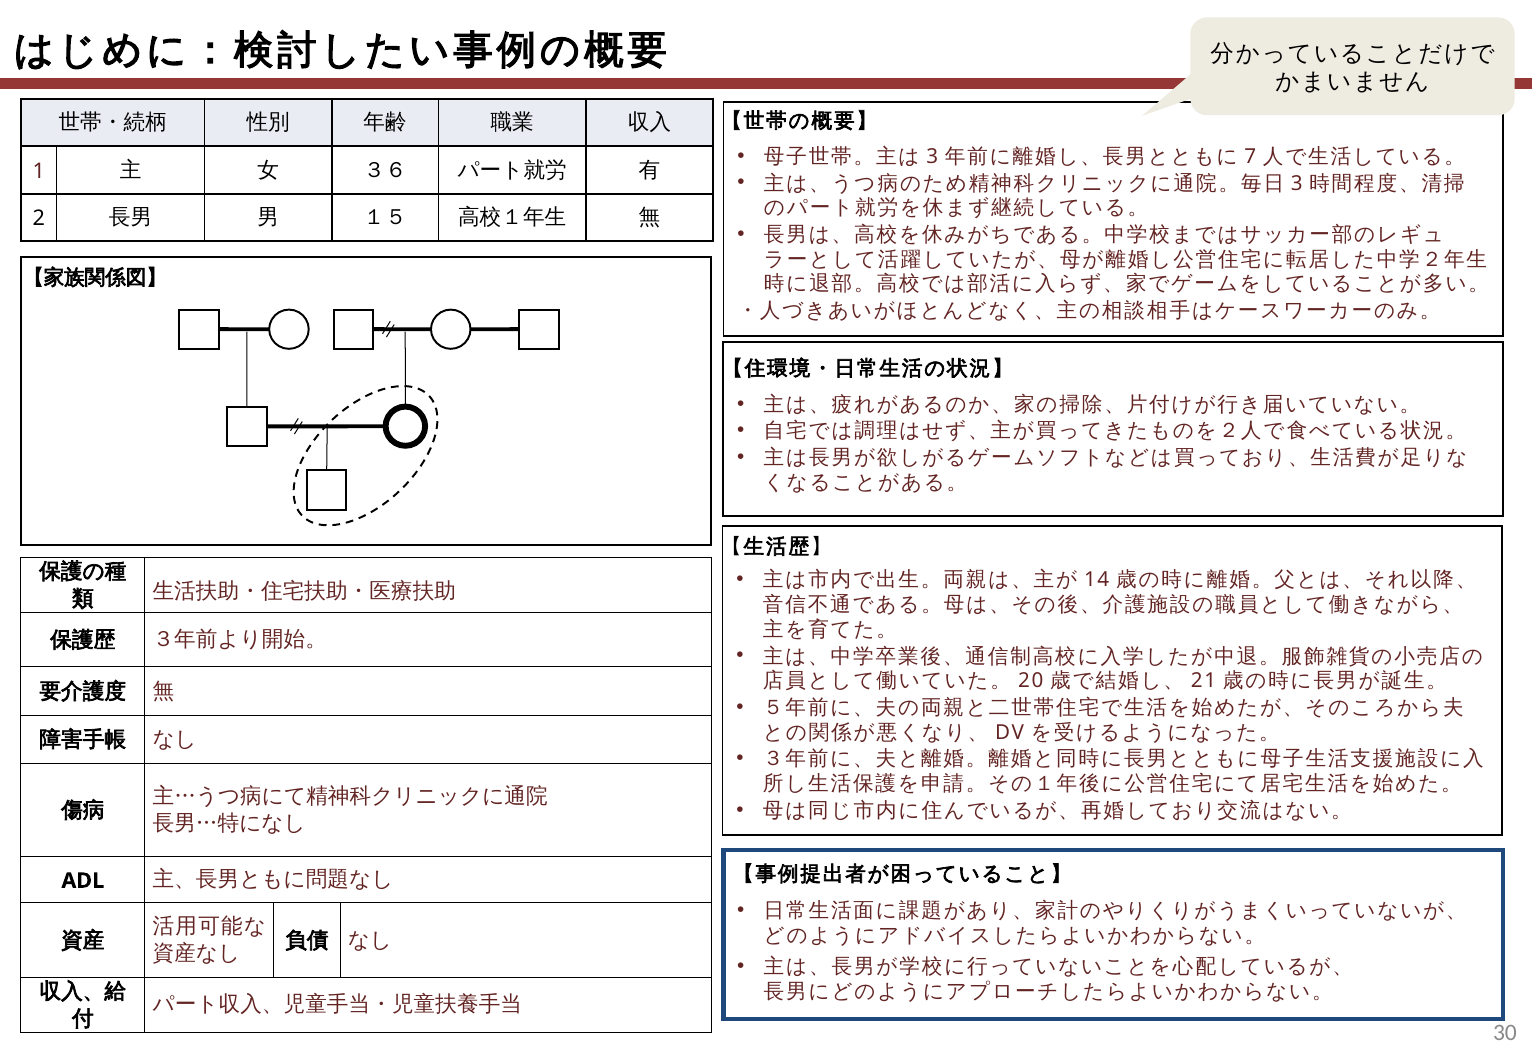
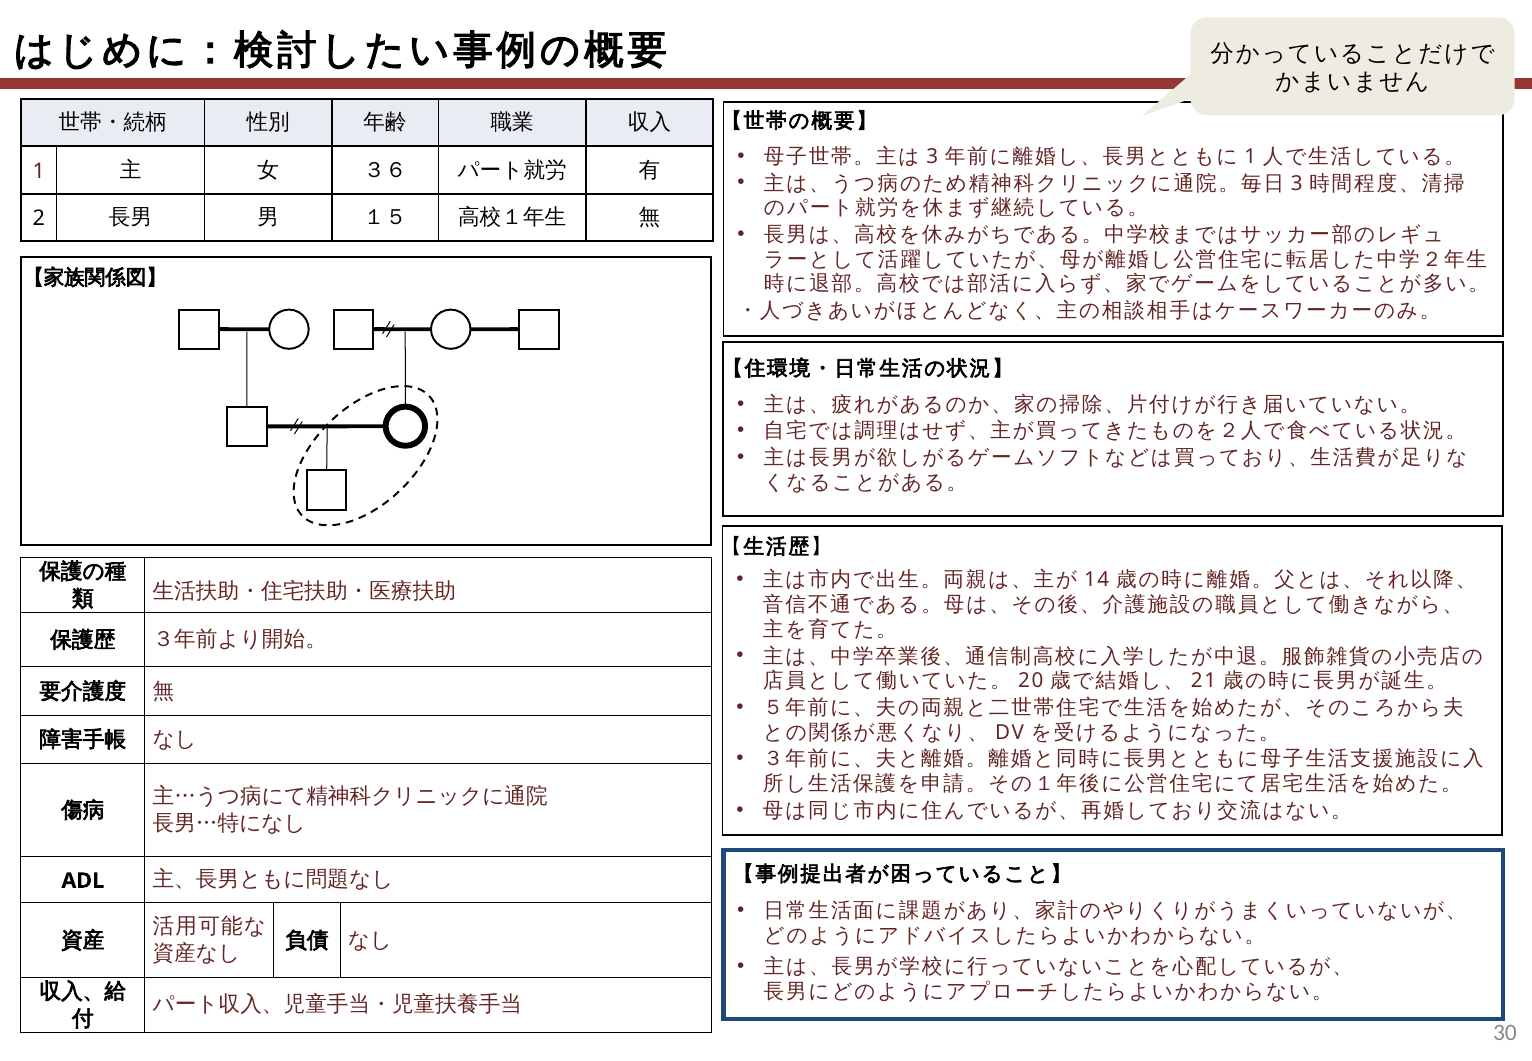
7: 7 -> 1 (1250, 156)
